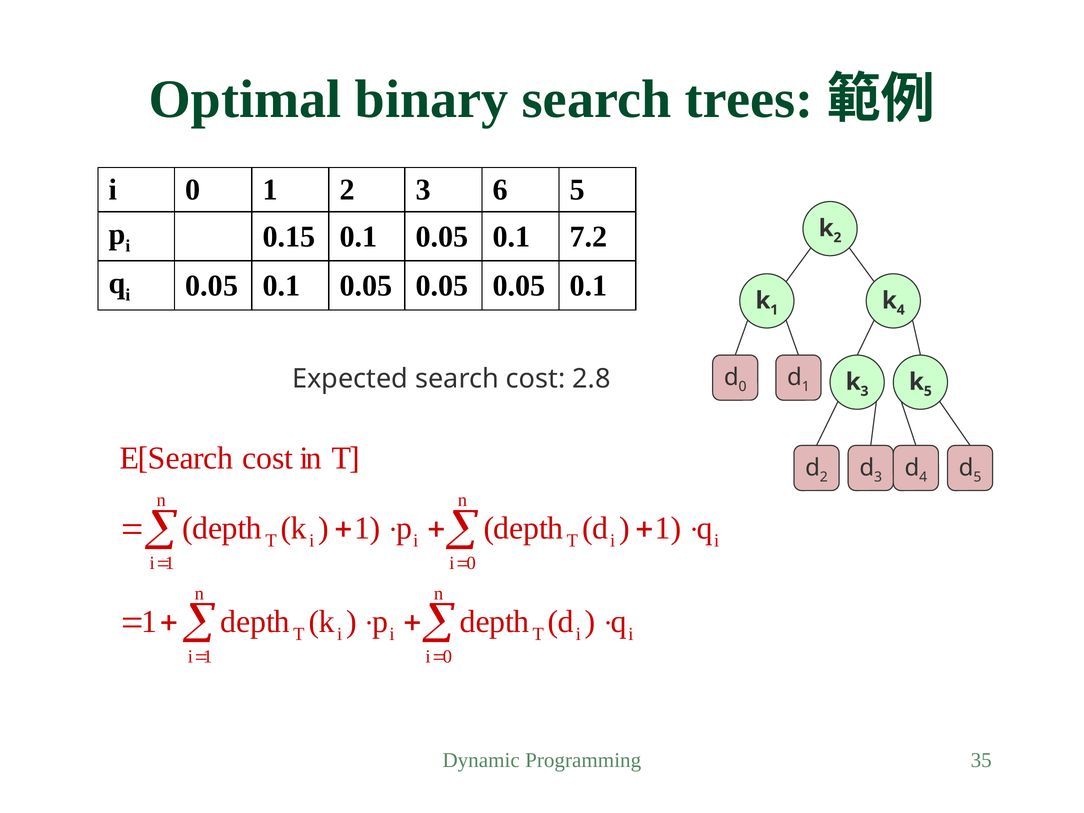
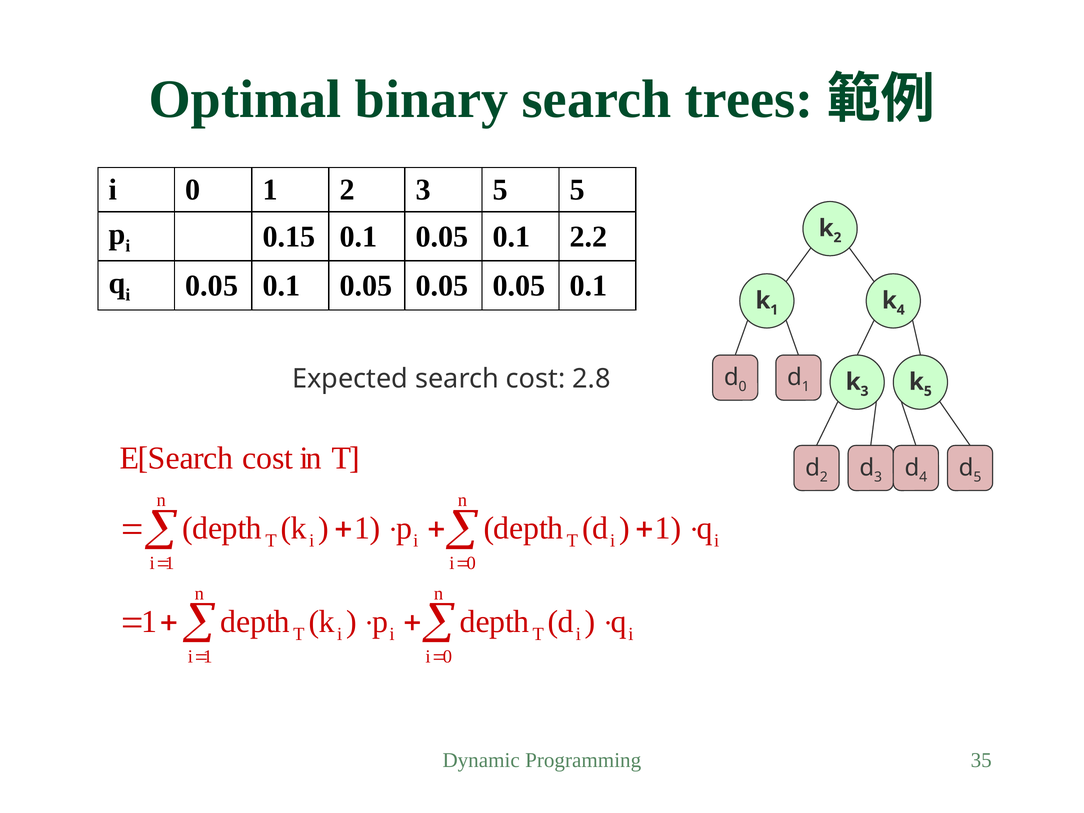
3 6: 6 -> 5 (500, 190)
7.2: 7.2 -> 2.2 (589, 237)
